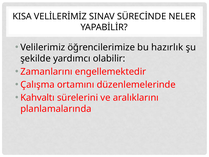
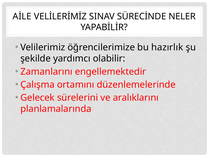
KISA: KISA -> AİLE (22, 16)
Kahvaltı: Kahvaltı -> Gelecek (37, 98)
